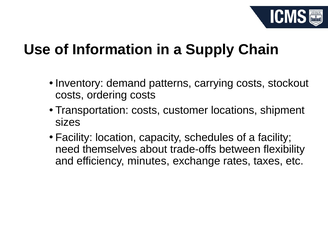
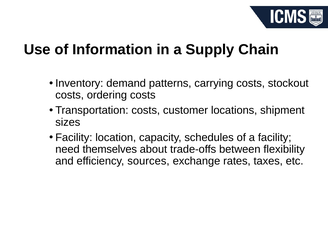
minutes: minutes -> sources (148, 161)
